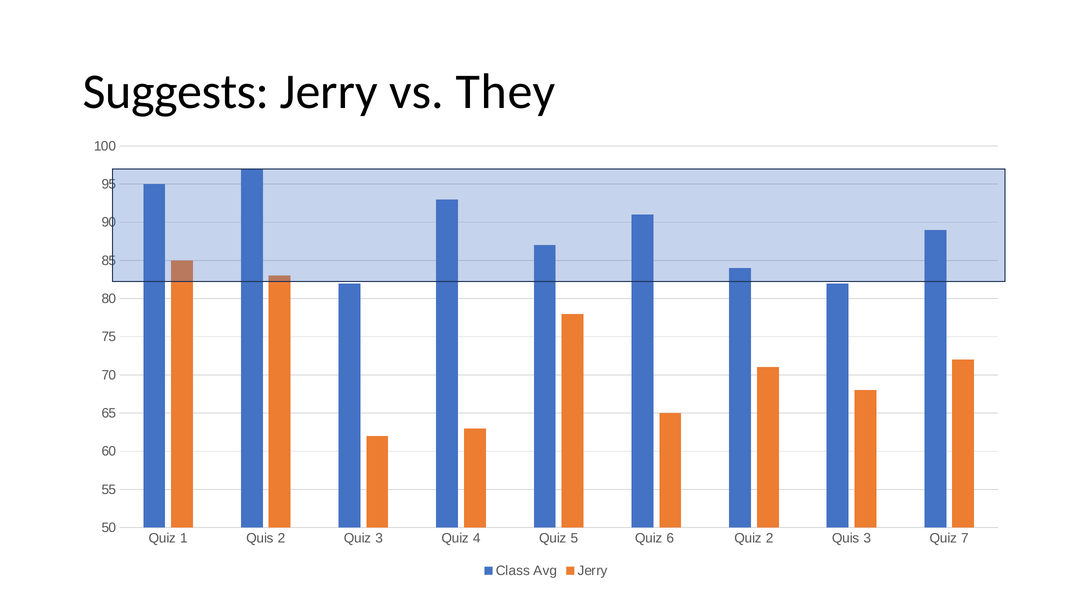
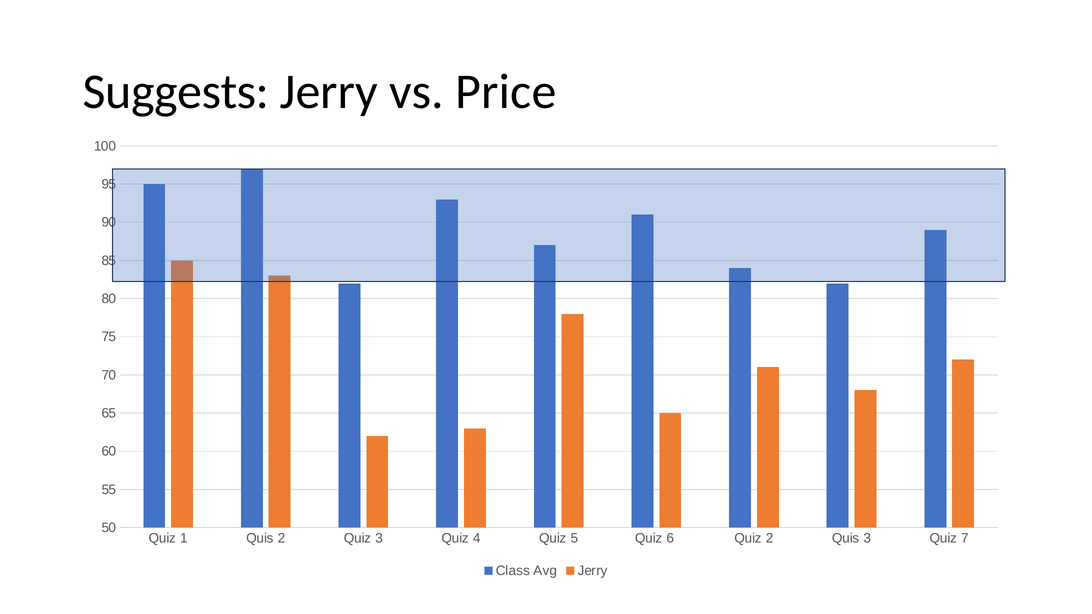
They: They -> Price (506, 92)
